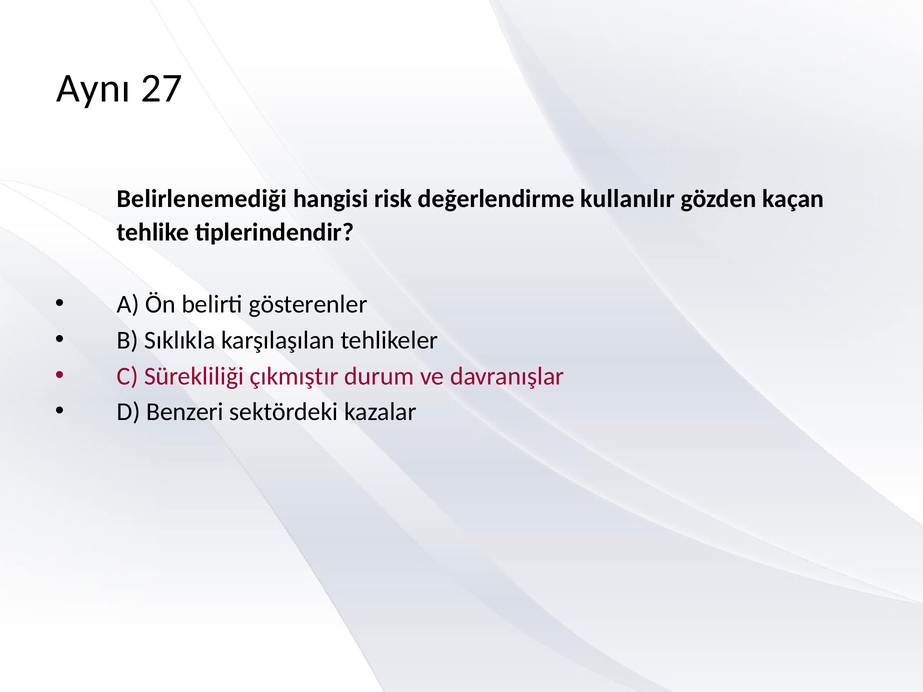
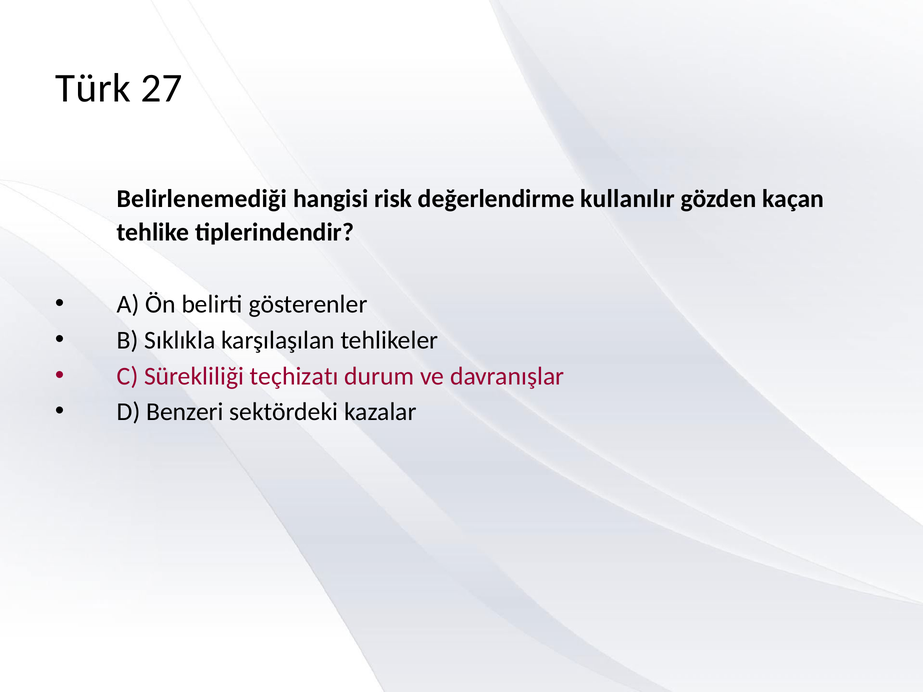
Aynı: Aynı -> Türk (93, 88)
çıkmıştır: çıkmıştır -> teçhizatı (294, 376)
